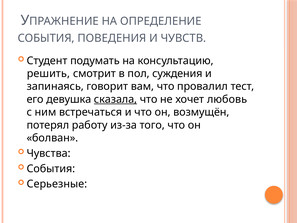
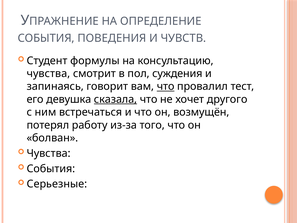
подумать: подумать -> формулы (95, 61)
решить: решить -> чувства (48, 73)
что underline: none -> present (166, 86)
любовь: любовь -> другого (227, 99)
